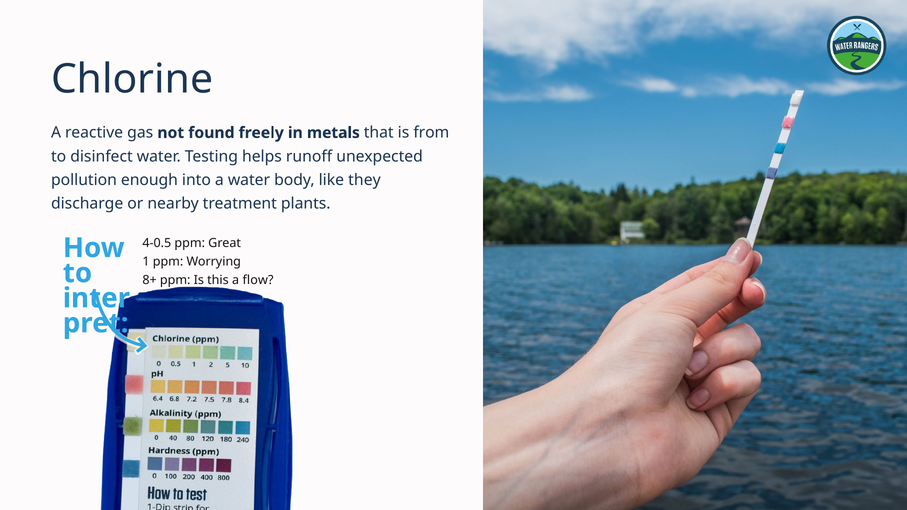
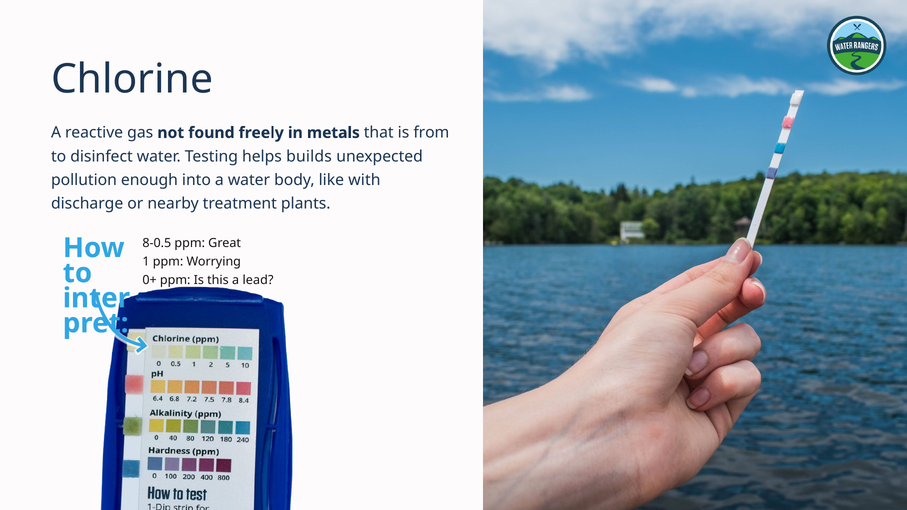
runoff: runoff -> builds (309, 156)
they: they -> with (364, 180)
4-0.5: 4-0.5 -> 8-0.5 (157, 243)
8+: 8+ -> 0+ (150, 280)
flow: flow -> lead (258, 280)
